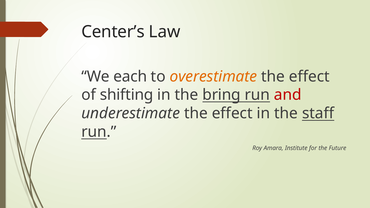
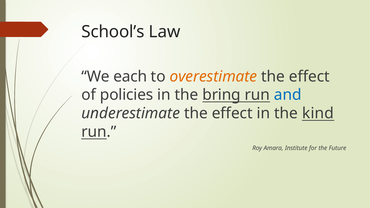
Center’s: Center’s -> School’s (113, 32)
shifting: shifting -> policies (127, 95)
and colour: red -> blue (288, 95)
staff: staff -> kind (318, 113)
